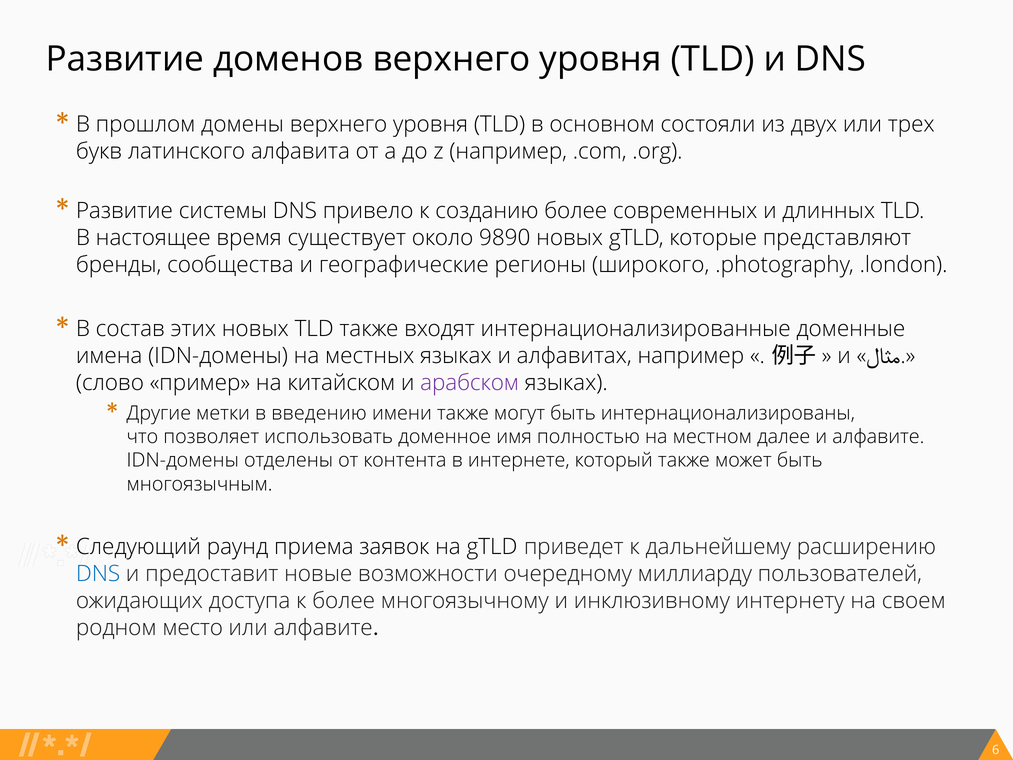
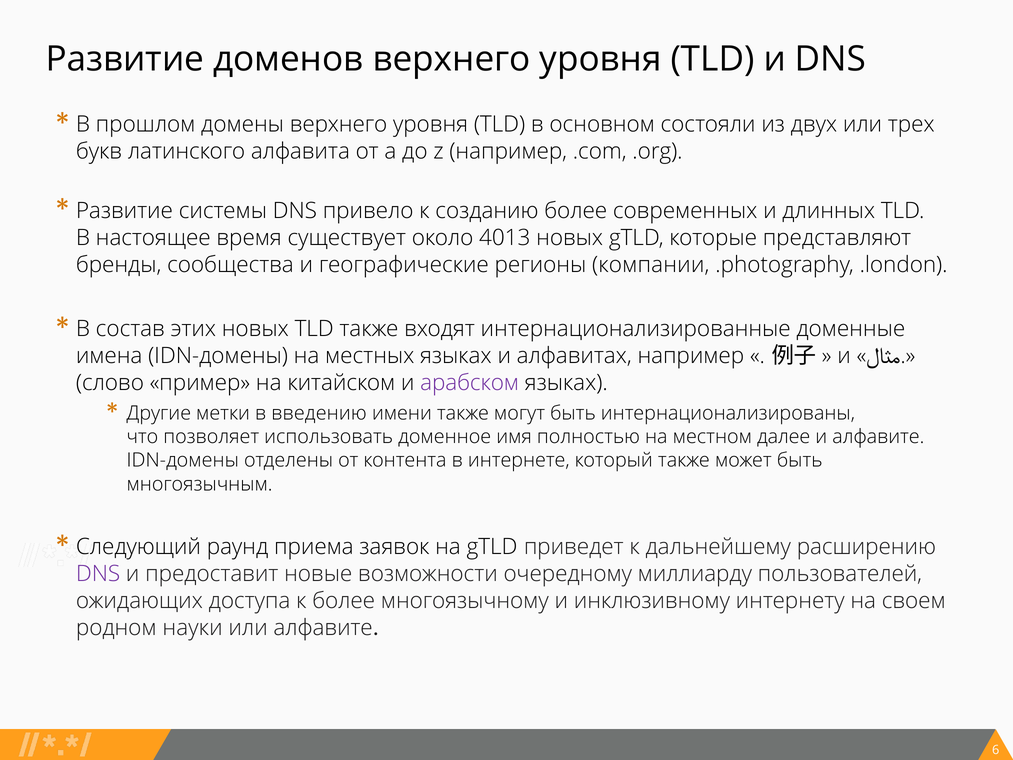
9890: 9890 -> 4013 (505, 238)
широкого: широкого -> компании (651, 265)
DNS colour: blue -> purple (98, 573)
место: место -> науки (193, 627)
